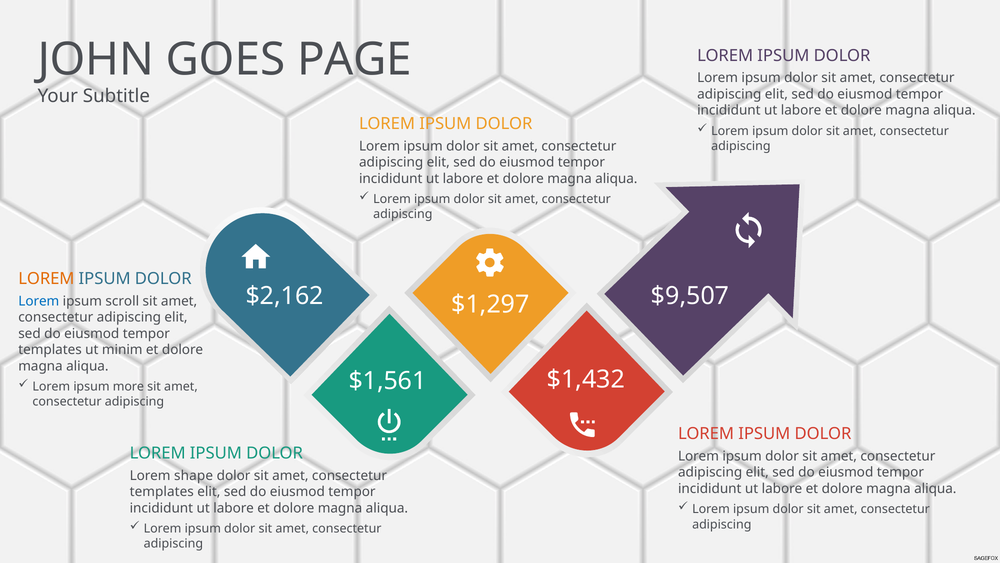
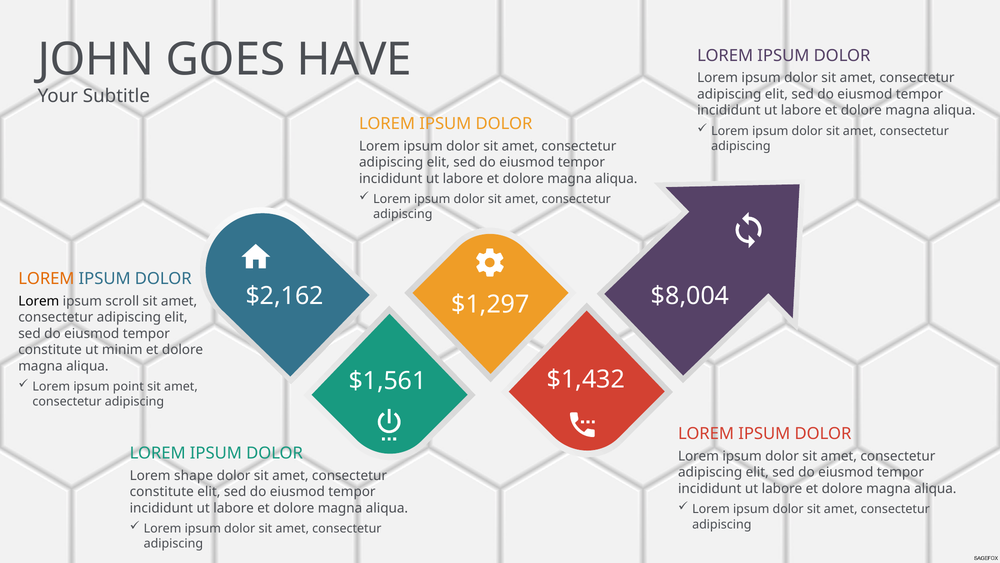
PAGE: PAGE -> HAVE (354, 59)
$9,507: $9,507 -> $8,004 (690, 296)
Lorem colour: blue -> black (39, 301)
templates: templates -> constitute (50, 350)
more: more -> point (128, 386)
templates: templates -> constitute (162, 491)
